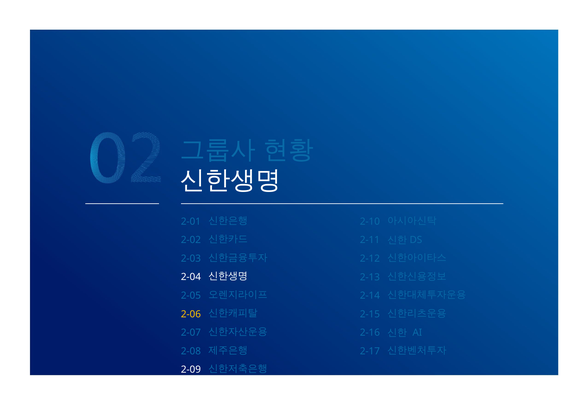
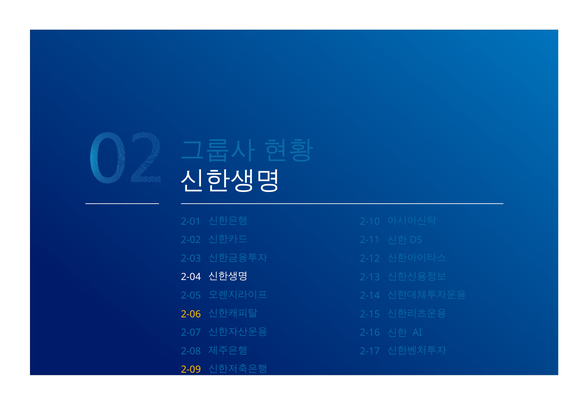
2-09 colour: white -> yellow (191, 369)
